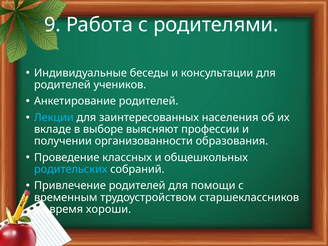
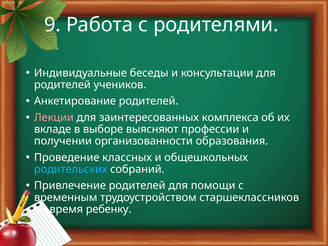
Лекции colour: light blue -> pink (54, 117)
населения: населения -> комплекса (230, 117)
хороши: хороши -> ребенку (109, 209)
